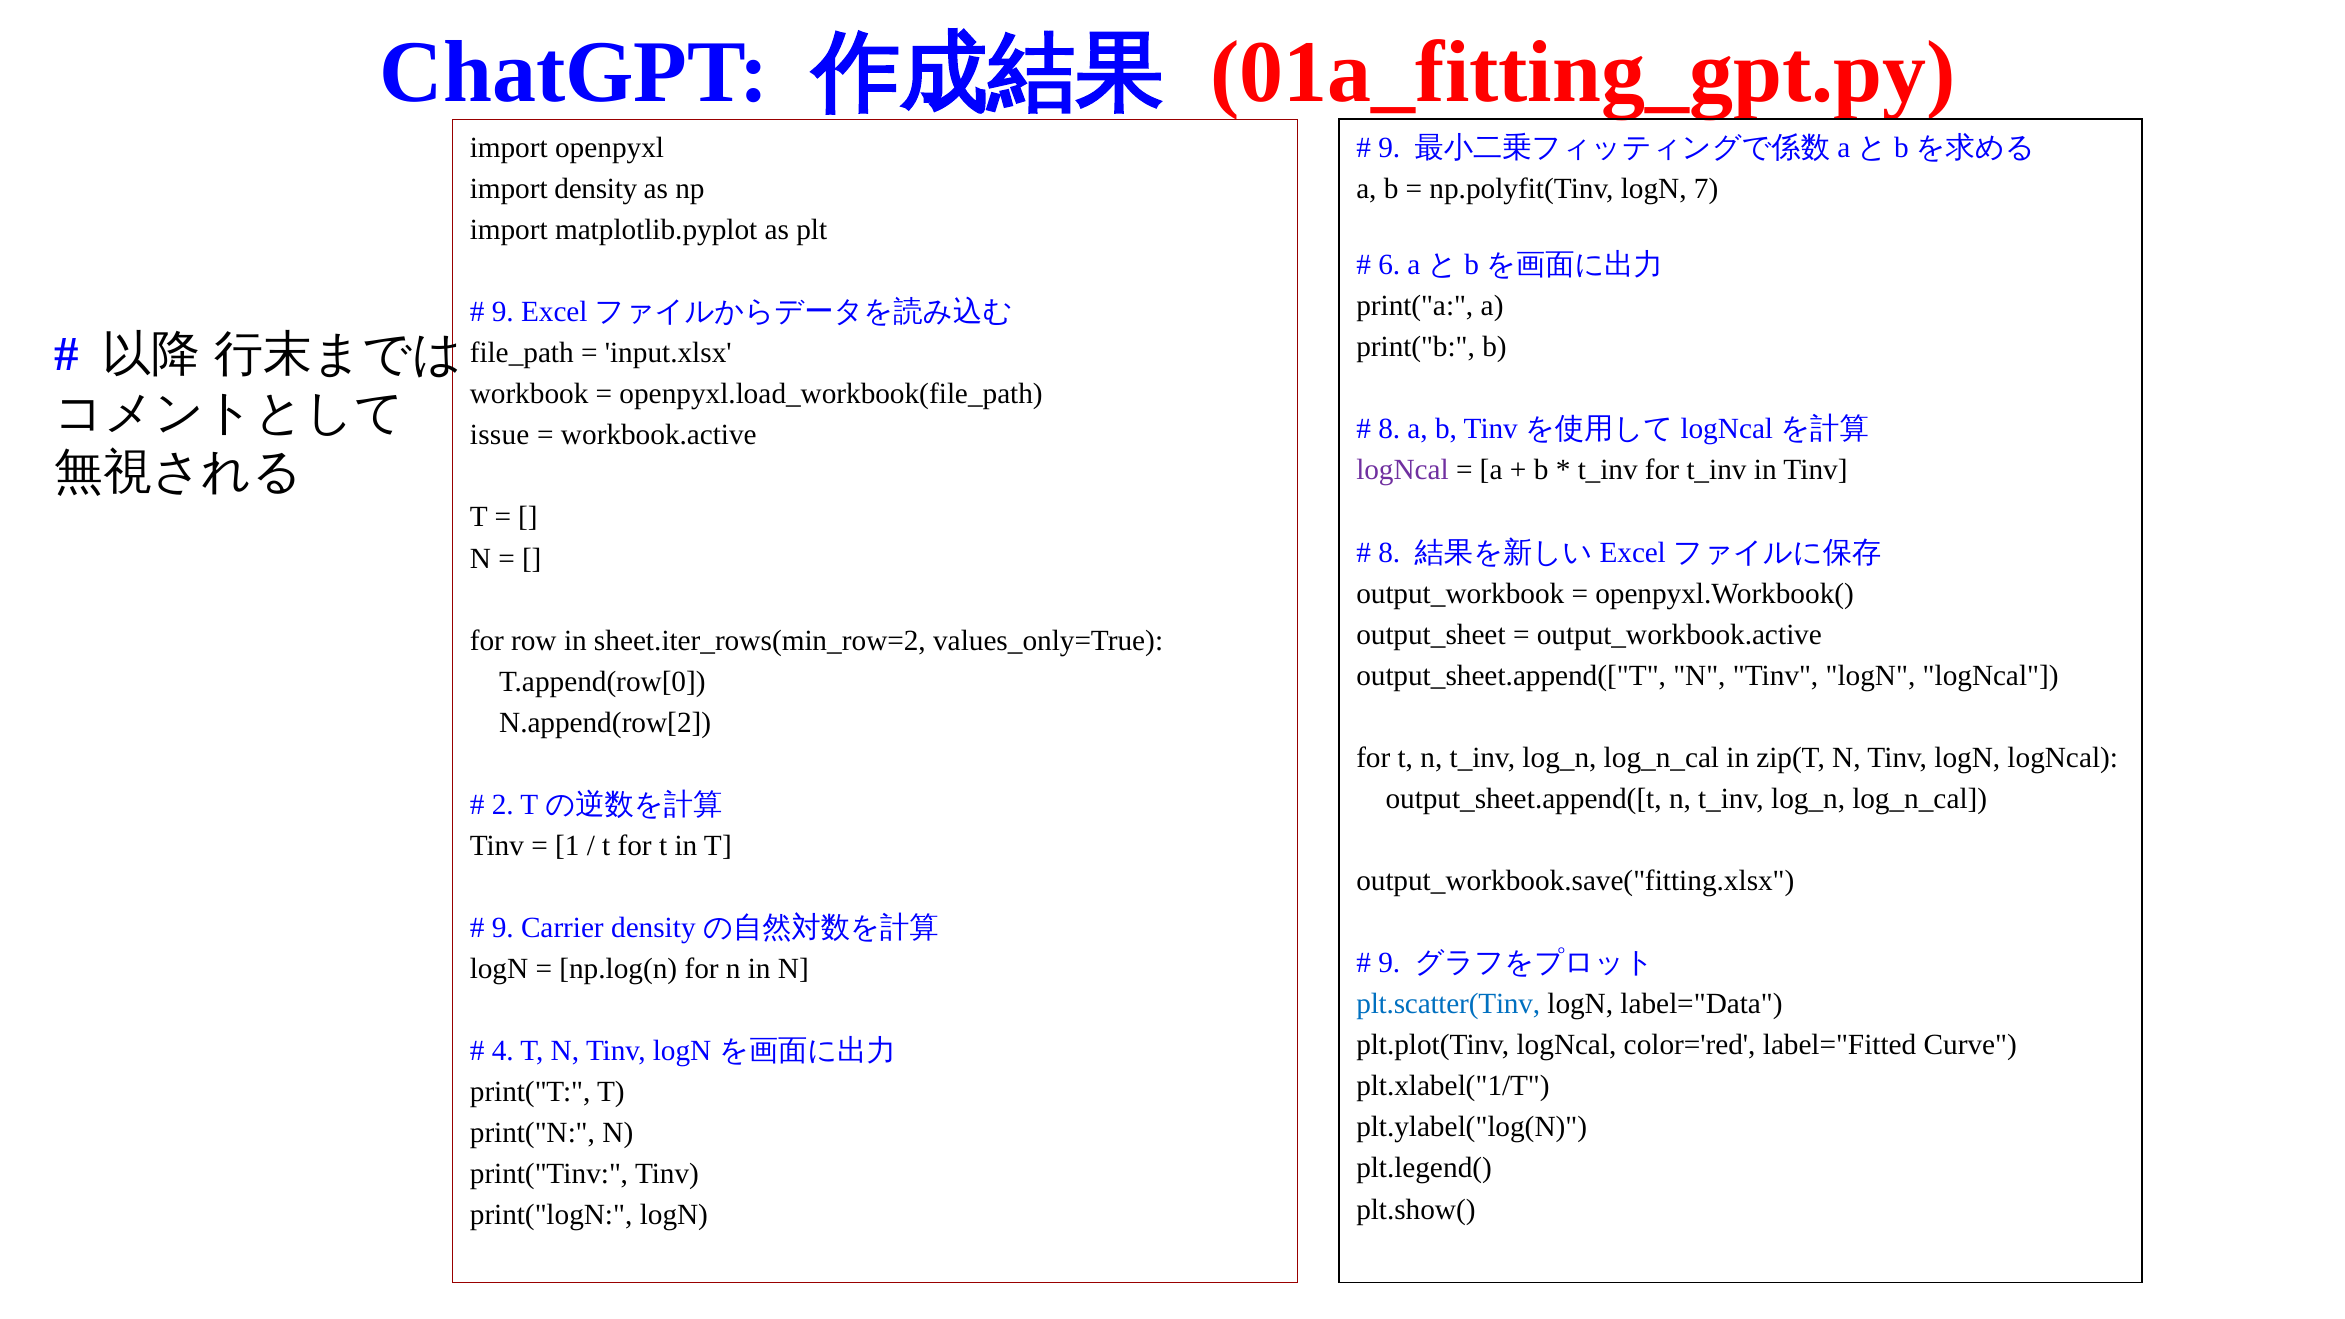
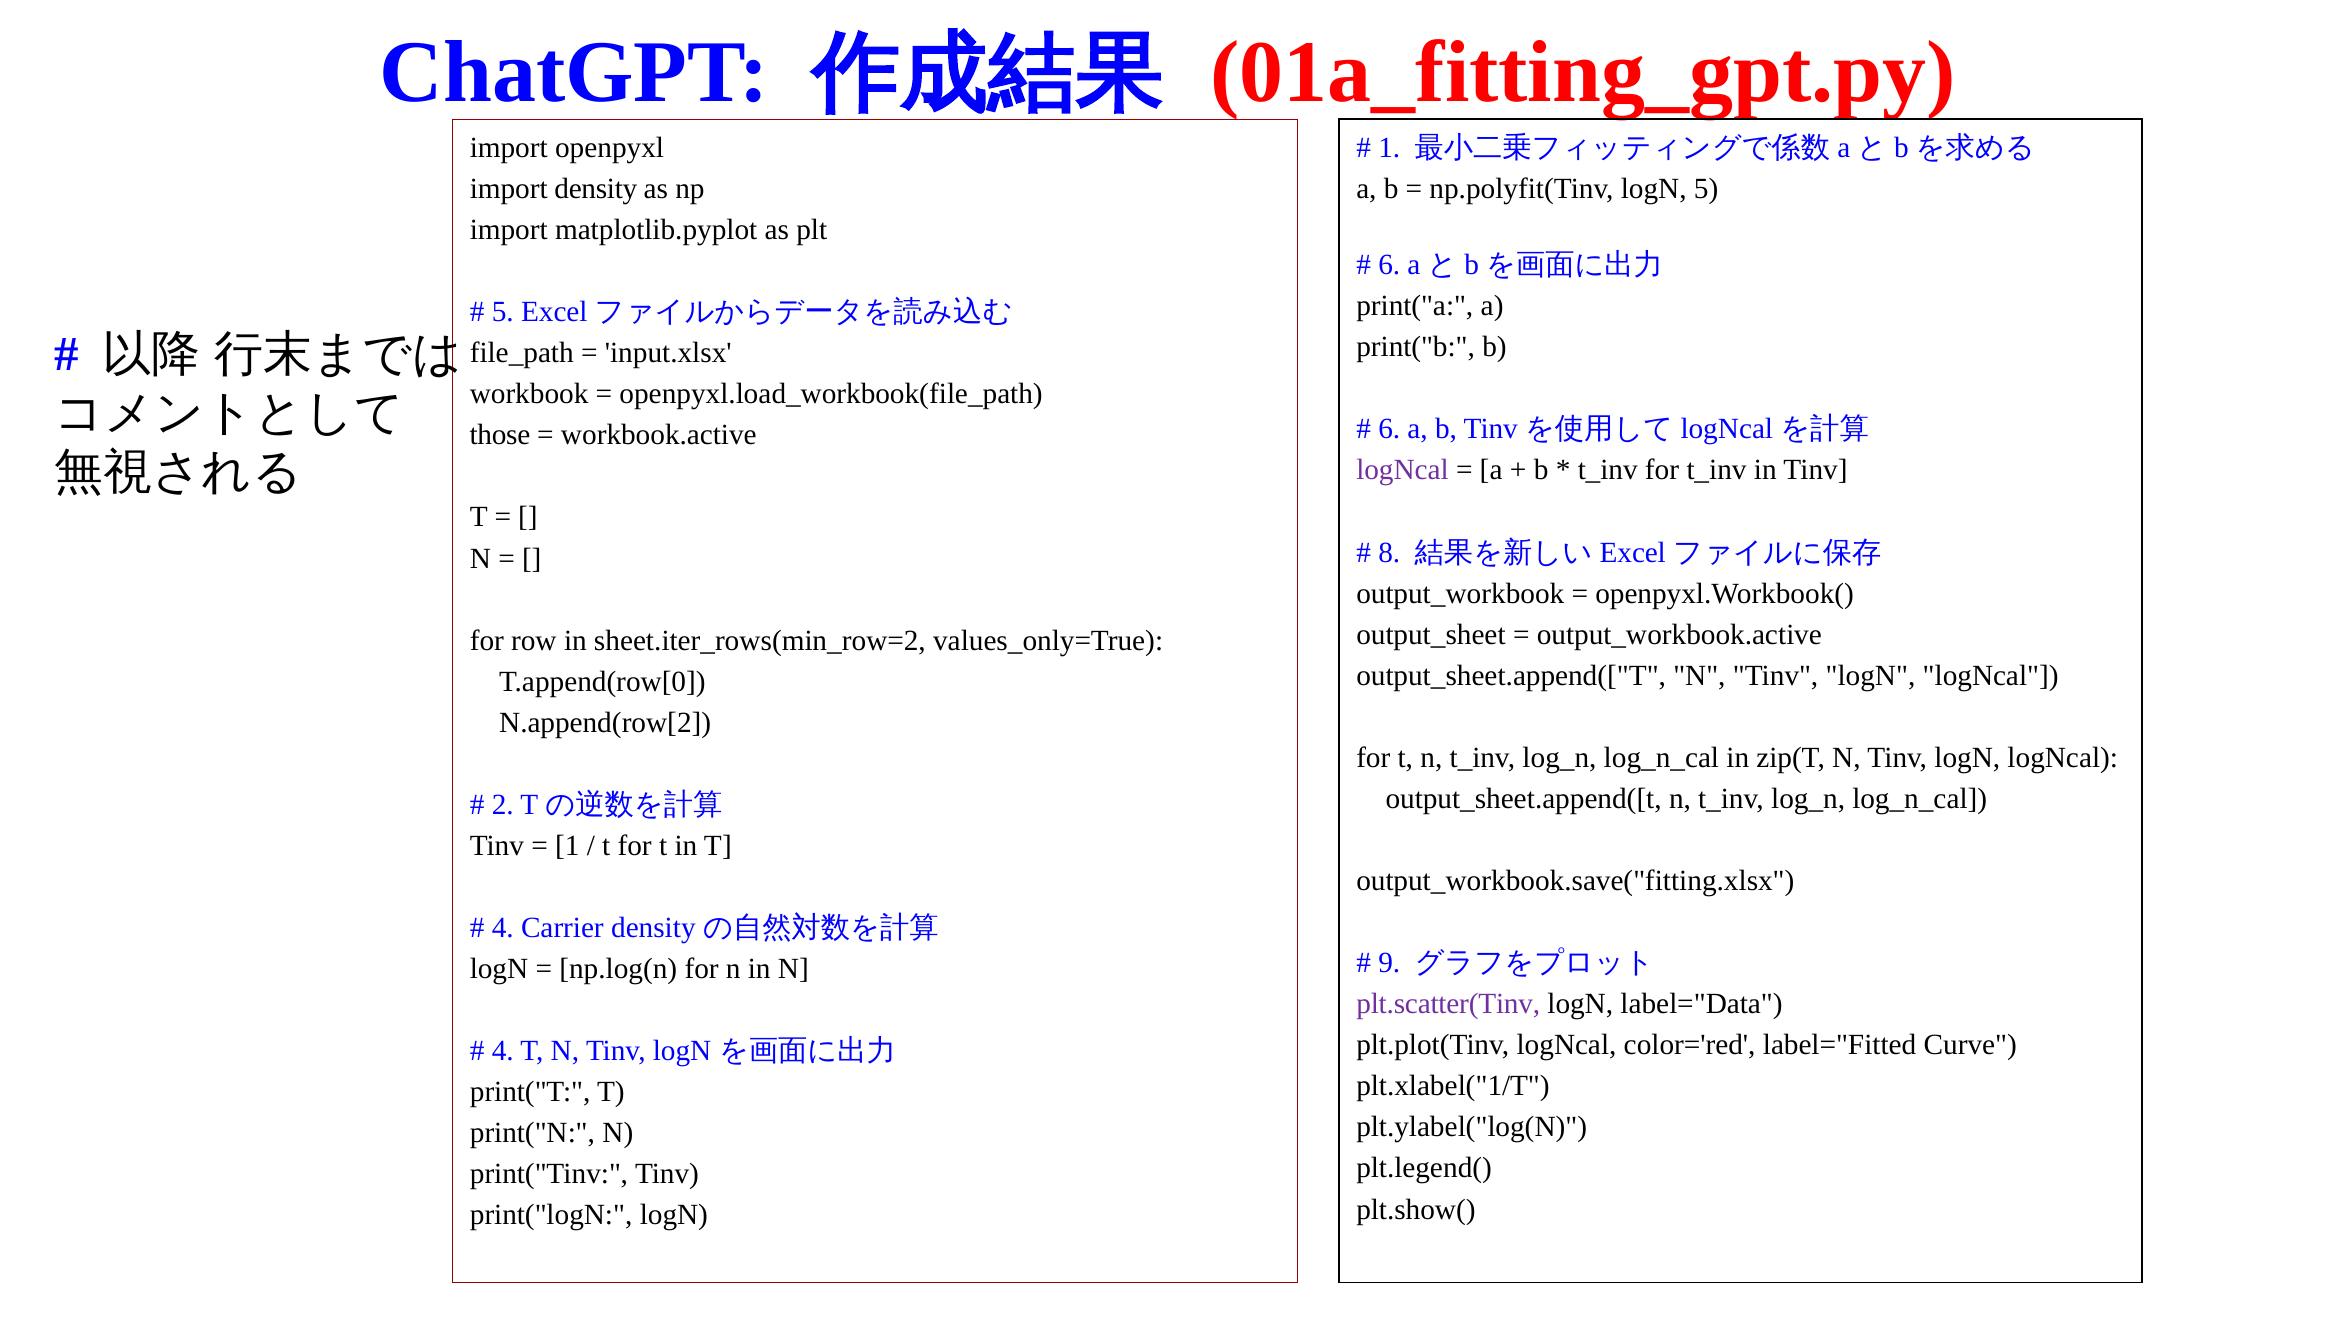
9: 9 -> 1 (1389, 148)
logN 7: 7 -> 5 (1706, 189)
9: 9 -> 5 (503, 312)
8: 8 -> 6 (1389, 429)
issue: issue -> those (500, 435)
9: 9 -> 4 (503, 928)
plt.scatter(Tinv colour: blue -> purple (1448, 1004)
